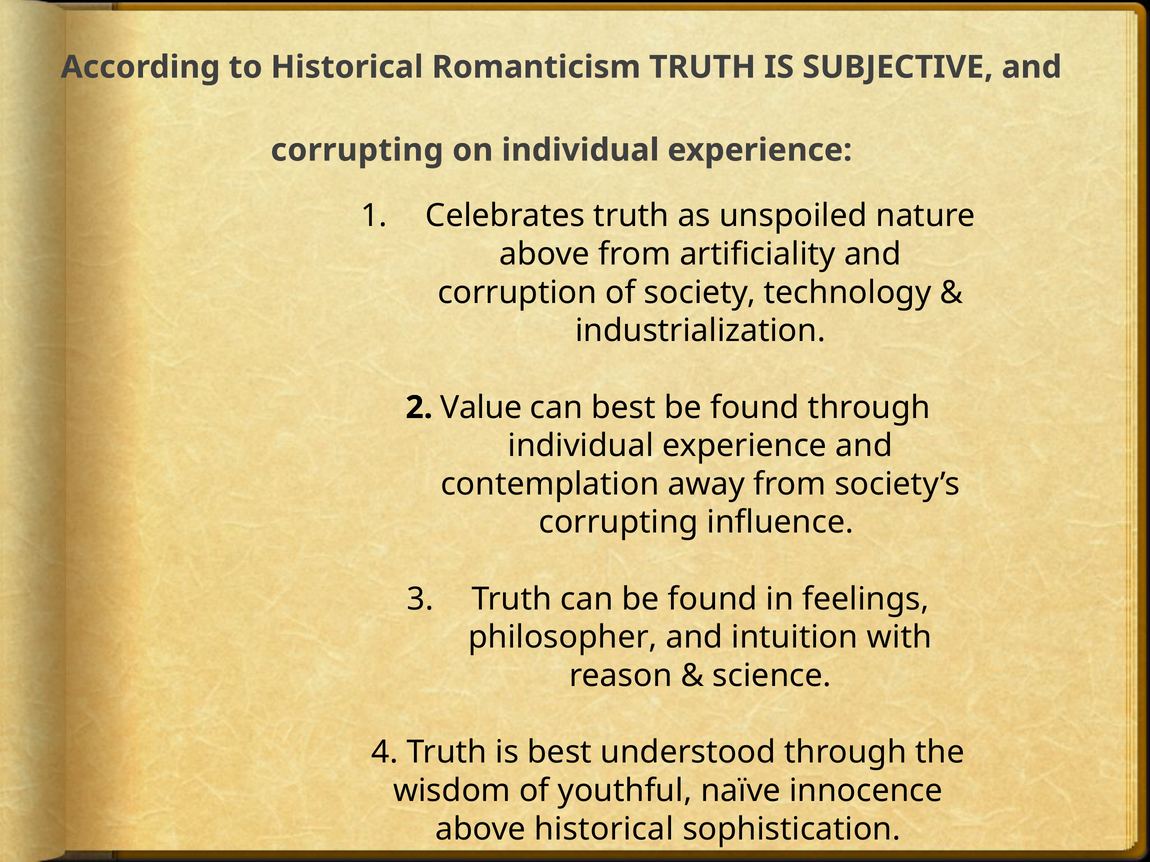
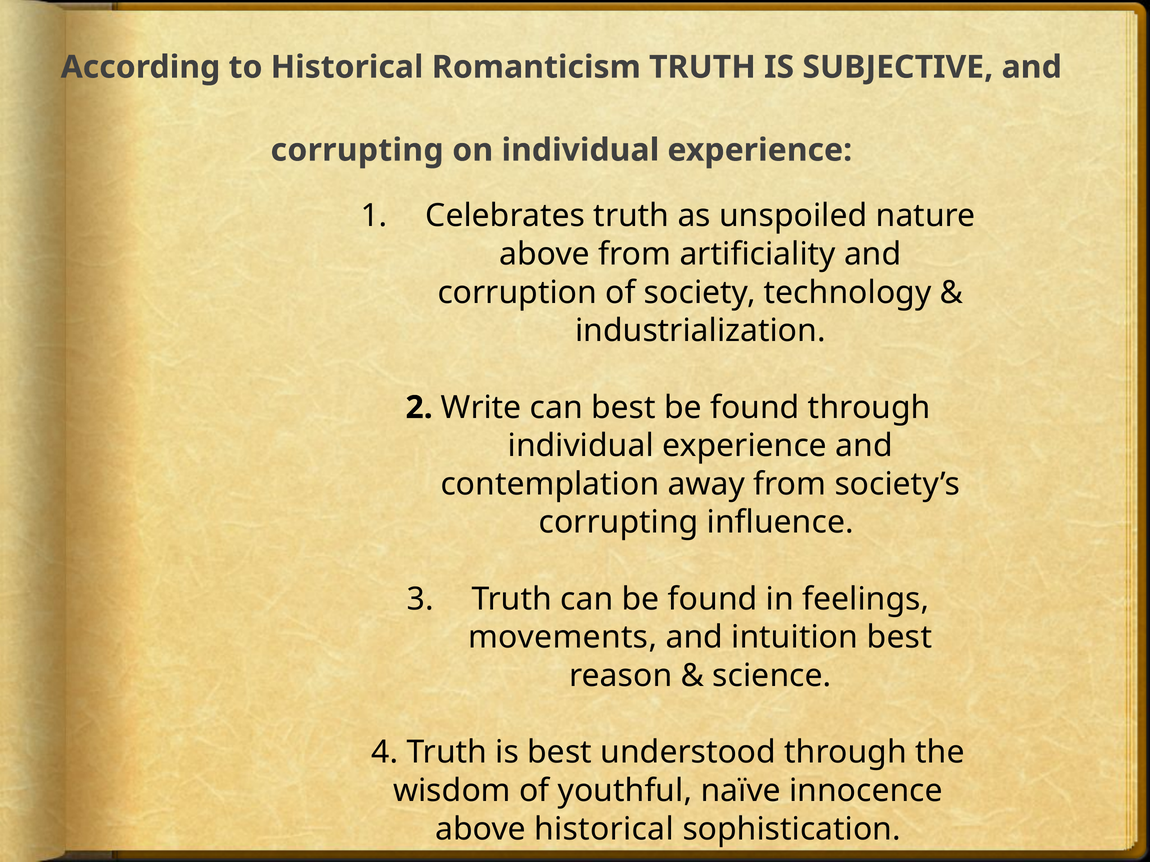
Value: Value -> Write (481, 408)
philosopher: philosopher -> movements (563, 638)
intuition with: with -> best (899, 638)
